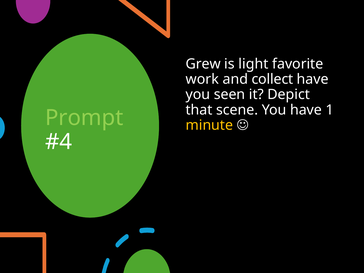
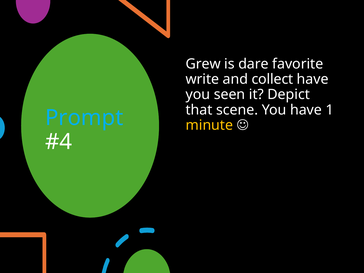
light: light -> dare (253, 64)
work: work -> write (202, 79)
Prompt colour: light green -> light blue (84, 118)
